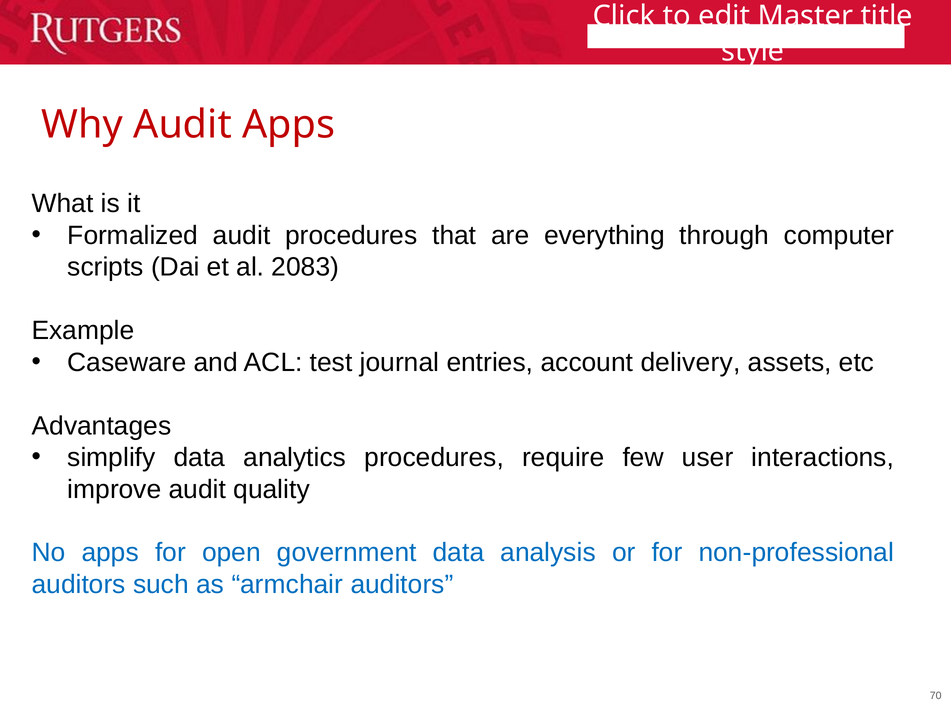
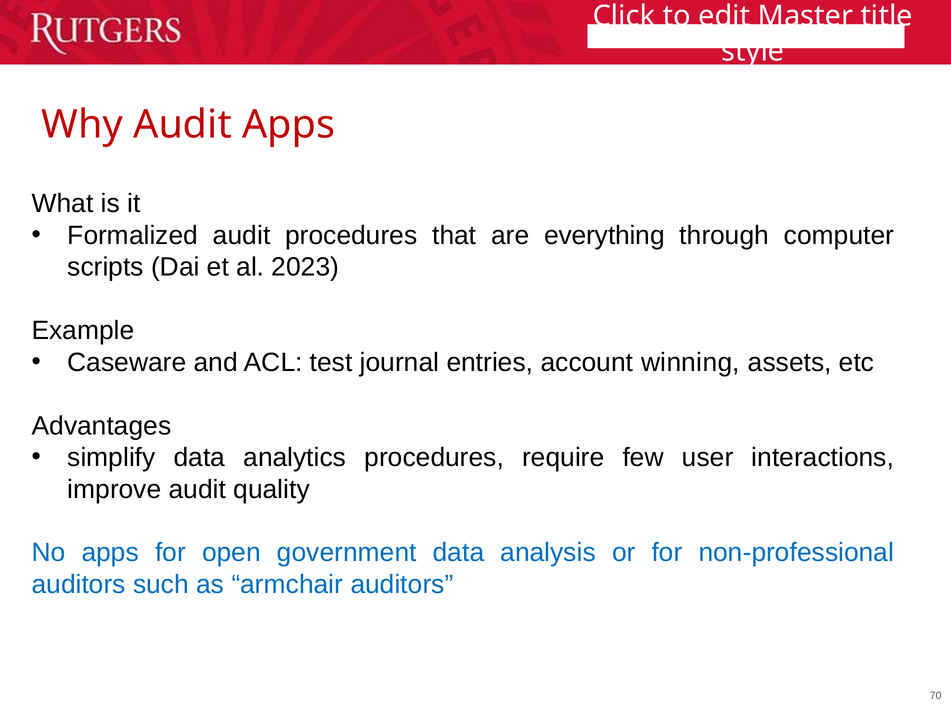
2083: 2083 -> 2023 (305, 267)
delivery: delivery -> winning (690, 362)
